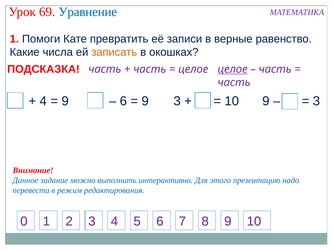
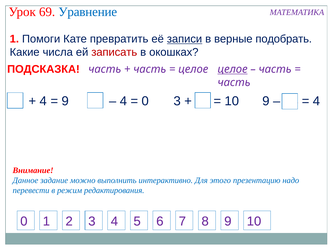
записи underline: none -> present (185, 39)
равенство: равенство -> подобрать (284, 39)
записать colour: orange -> red (114, 52)
6: 6 -> 4 (123, 101)
9: 9 -> 0 (145, 101)
3: 3 -> 4 (316, 101)
